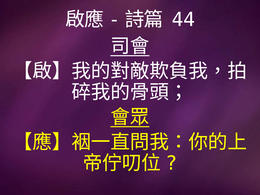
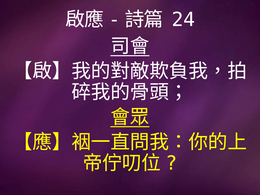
44: 44 -> 24 (183, 20)
